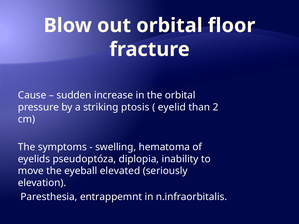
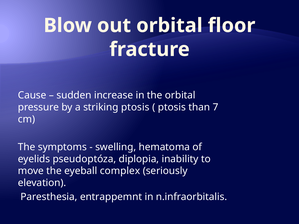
eyelid: eyelid -> ptosis (172, 107)
2: 2 -> 7 (216, 107)
elevated: elevated -> complex (120, 171)
